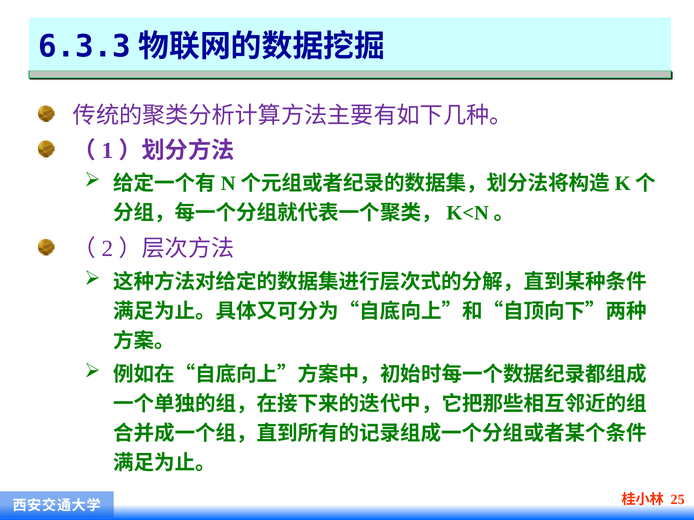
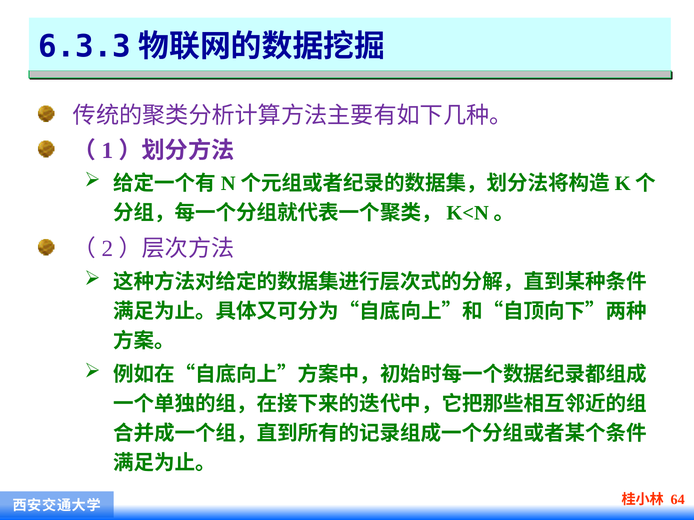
25: 25 -> 64 (678, 500)
